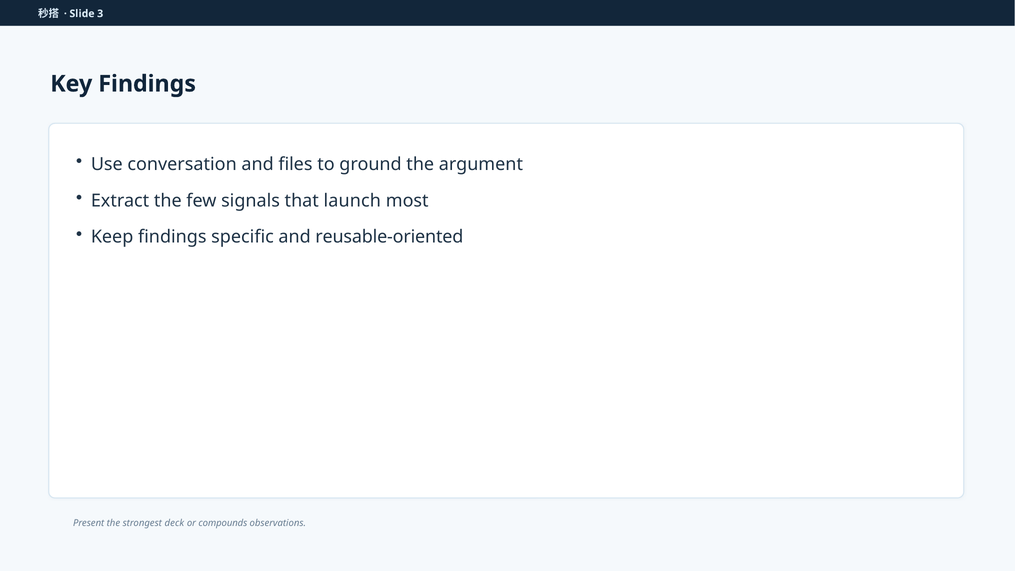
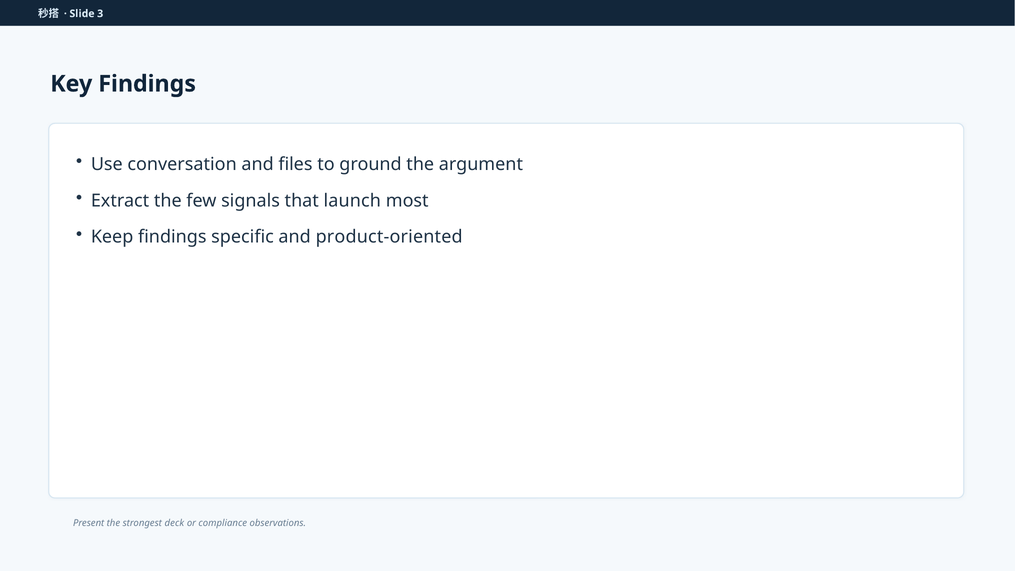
reusable-oriented: reusable-oriented -> product-oriented (389, 237)
compounds: compounds -> compliance (223, 523)
